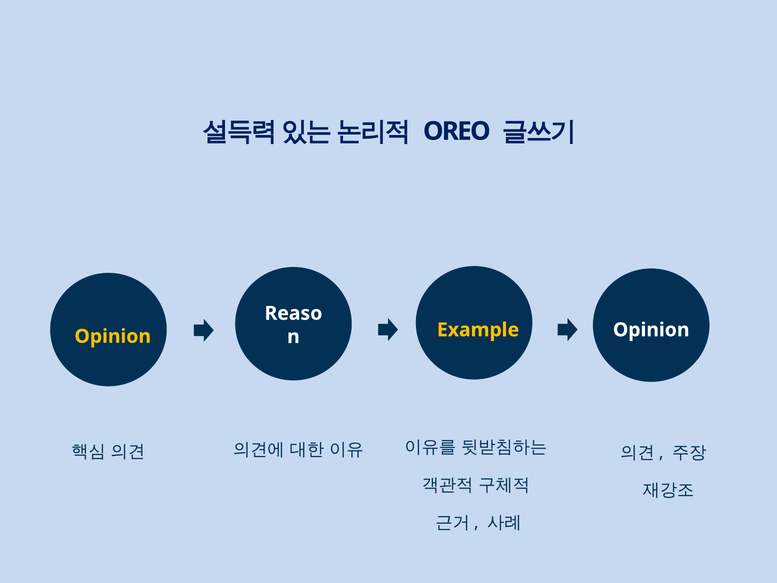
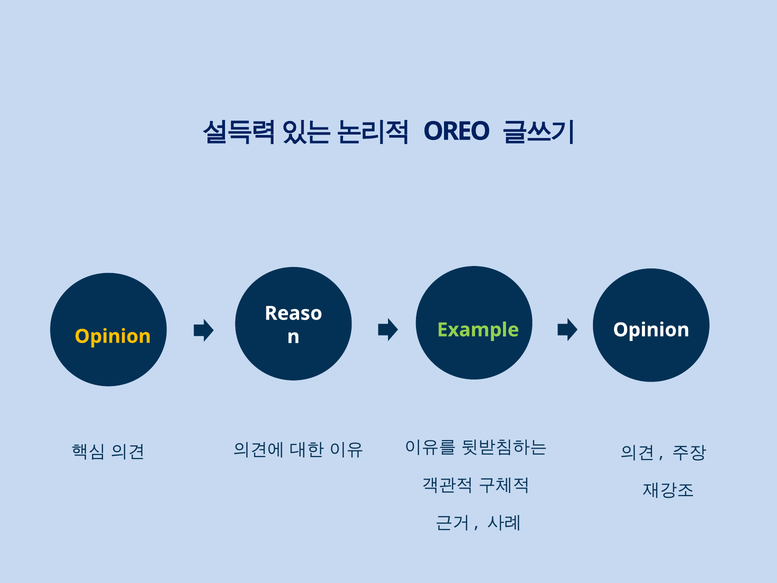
Example colour: yellow -> light green (478, 330)
